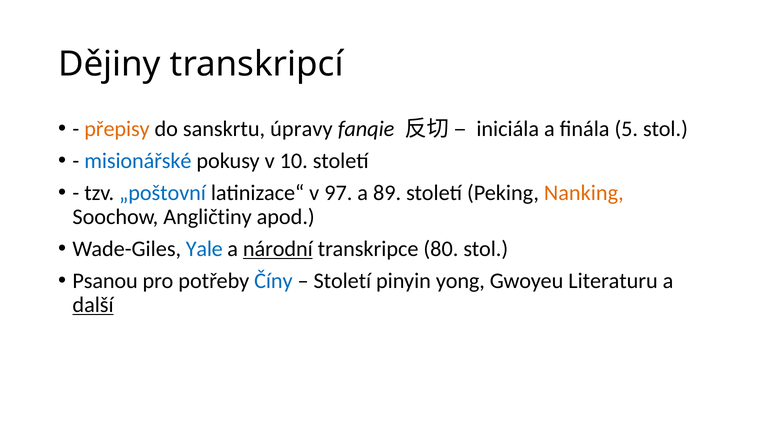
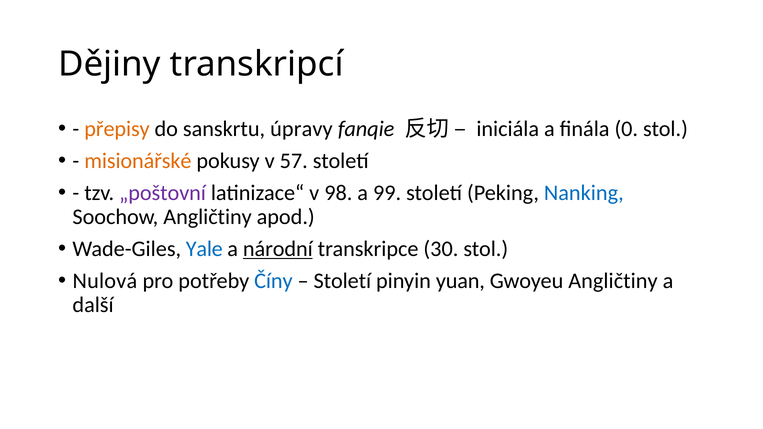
5: 5 -> 0 (626, 129)
misionářské colour: blue -> orange (138, 161)
10: 10 -> 57 (294, 161)
„poštovní colour: blue -> purple (163, 193)
97: 97 -> 98 (338, 193)
89: 89 -> 99 (387, 193)
Nanking colour: orange -> blue (584, 193)
80: 80 -> 30 (441, 249)
Psanou: Psanou -> Nulová (105, 281)
yong: yong -> yuan (460, 281)
Gwoyeu Literaturu: Literaturu -> Angličtiny (613, 281)
další underline: present -> none (93, 305)
